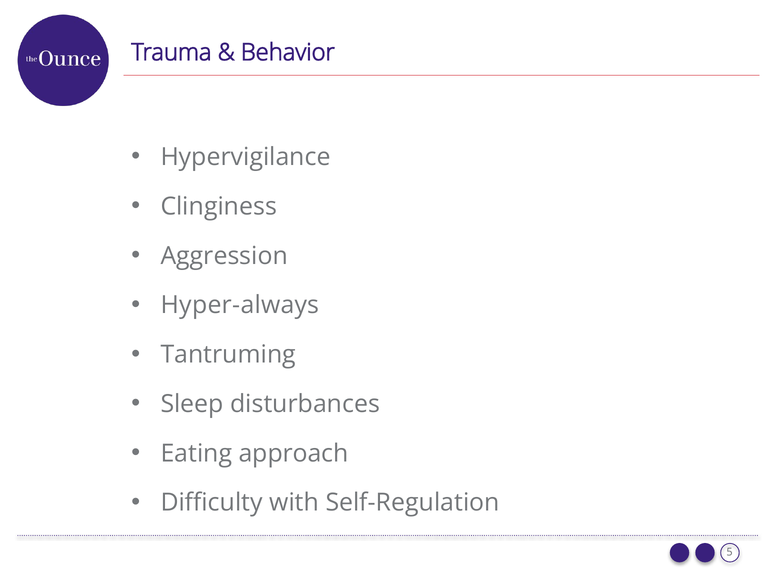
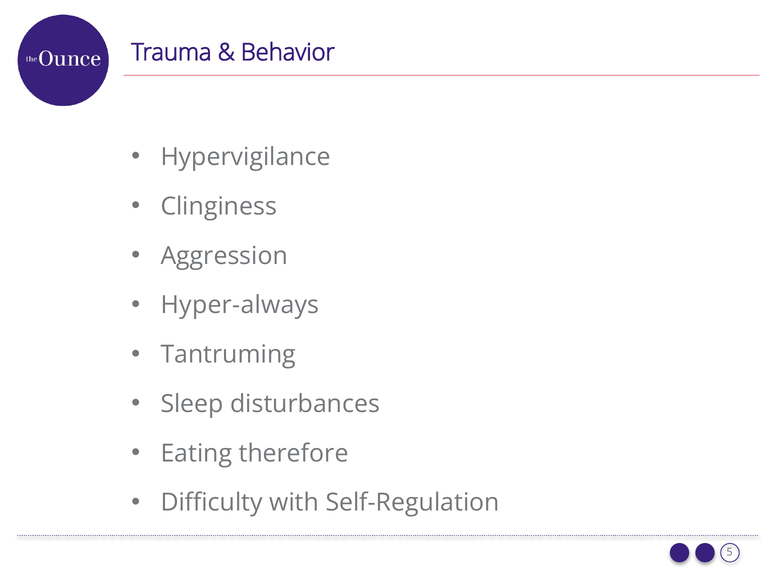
approach: approach -> therefore (294, 453)
